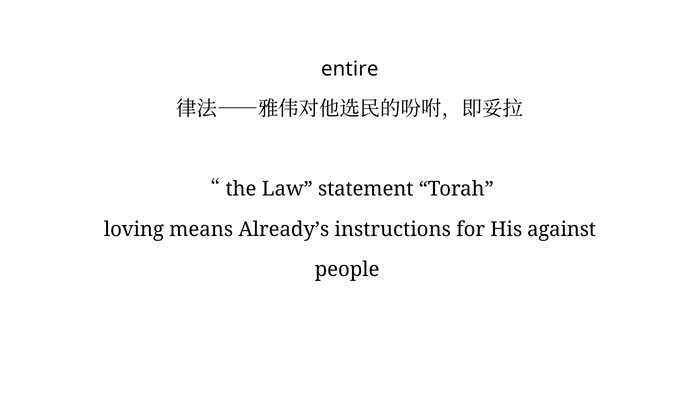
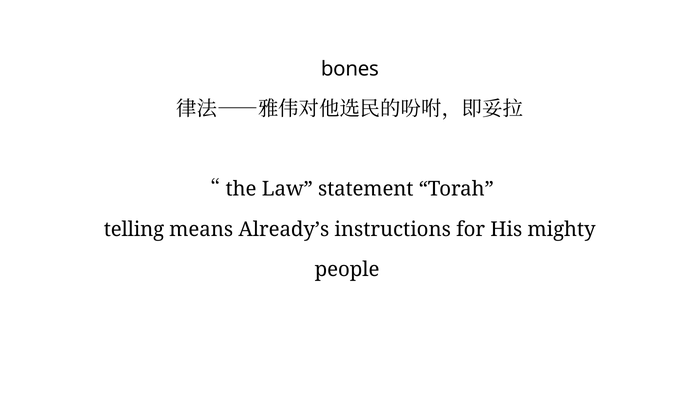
entire: entire -> bones (350, 69)
loving: loving -> telling (134, 229)
against: against -> mighty (562, 229)
